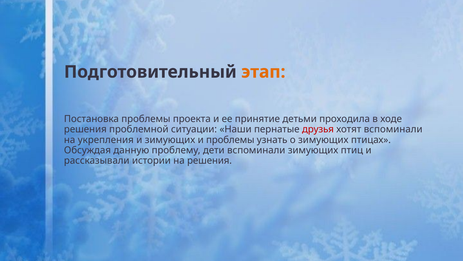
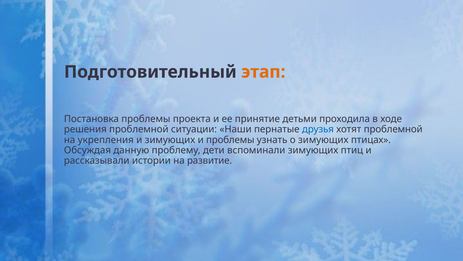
друзья colour: red -> blue (318, 129)
хотят вспоминали: вспоминали -> проблемной (393, 129)
на решения: решения -> развитие (210, 160)
